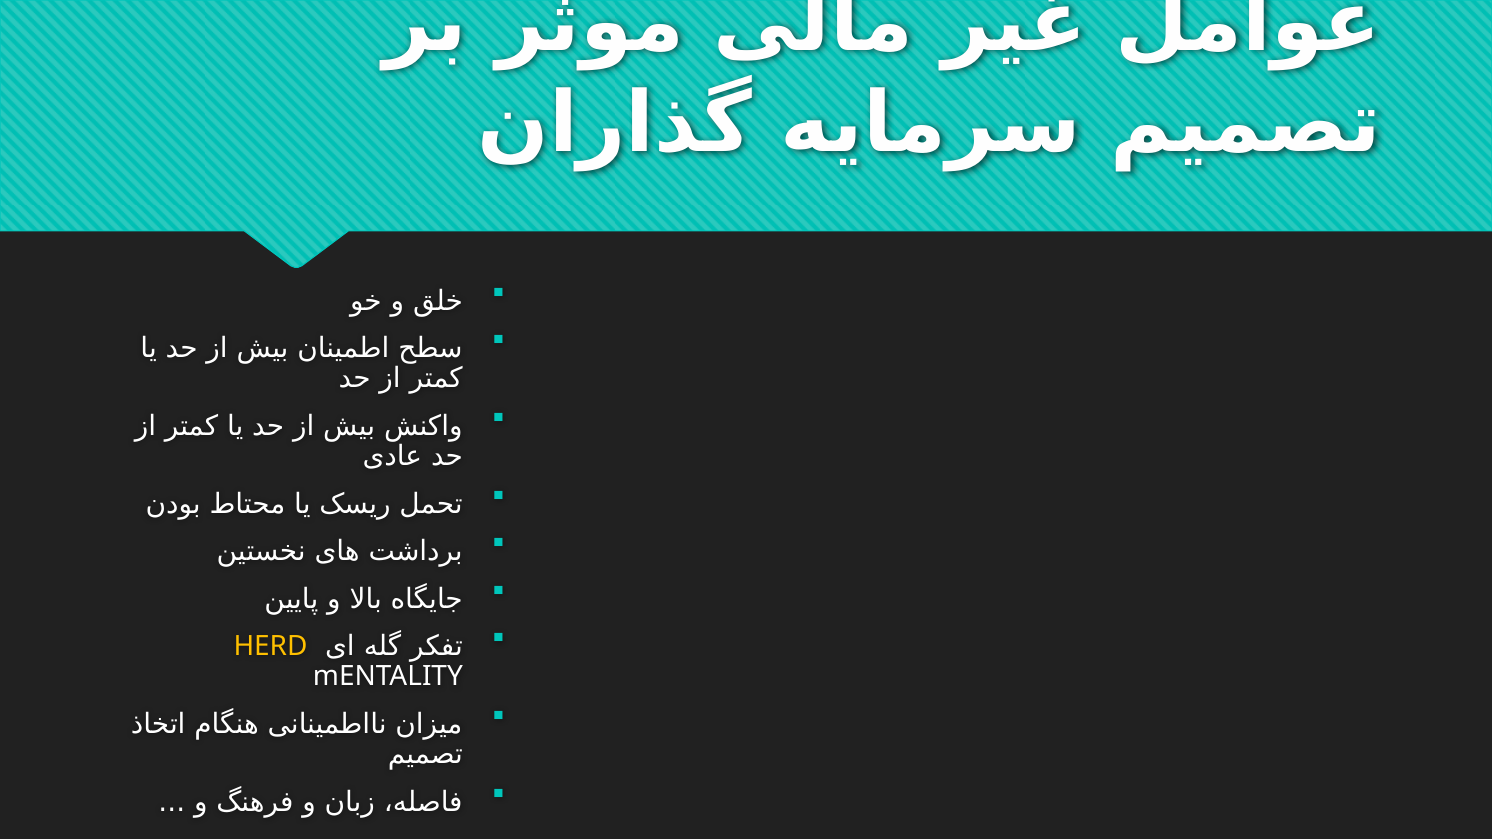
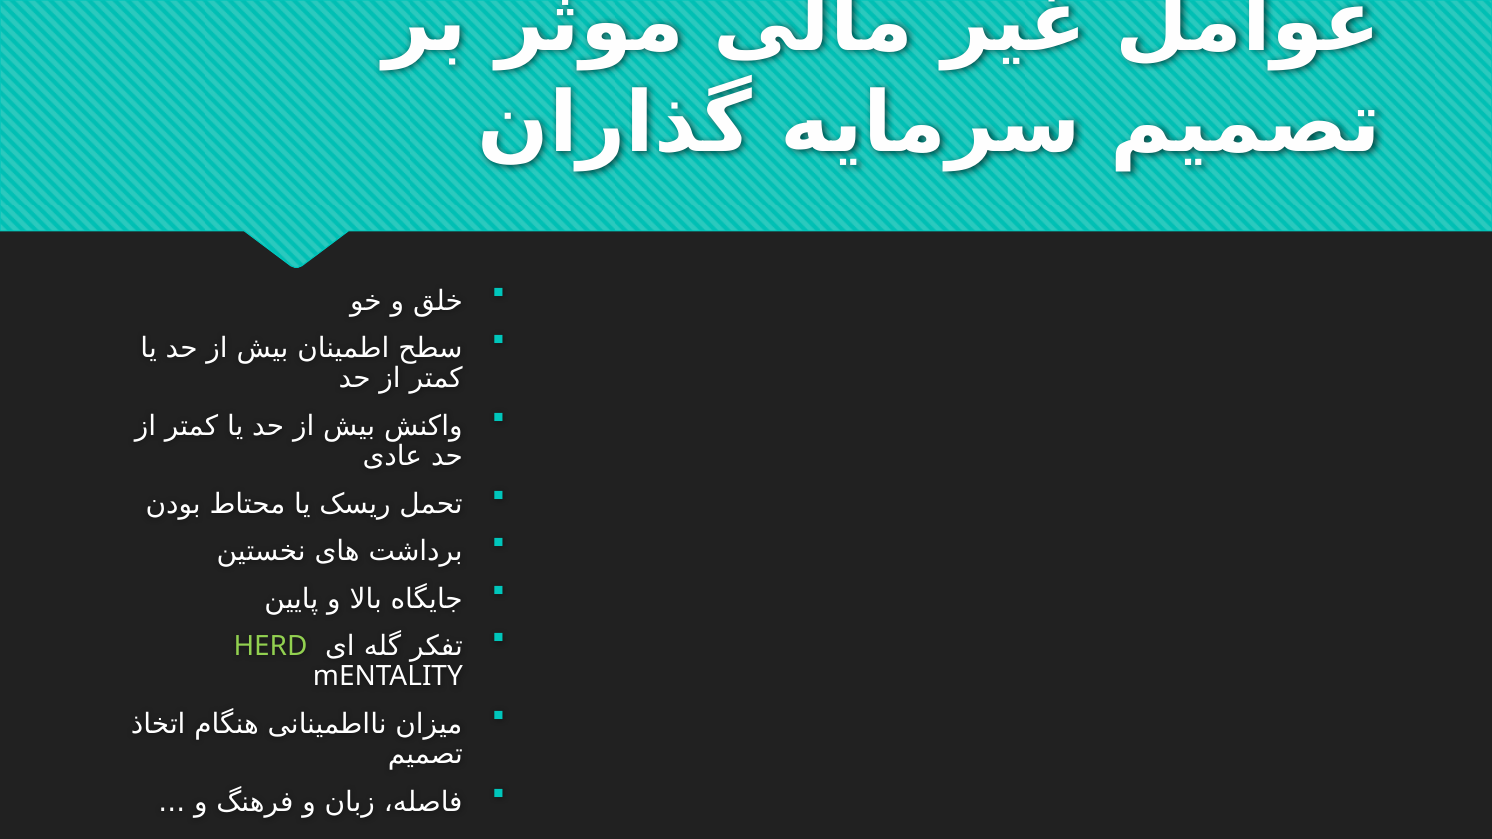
HERD colour: yellow -> light green (271, 647)
